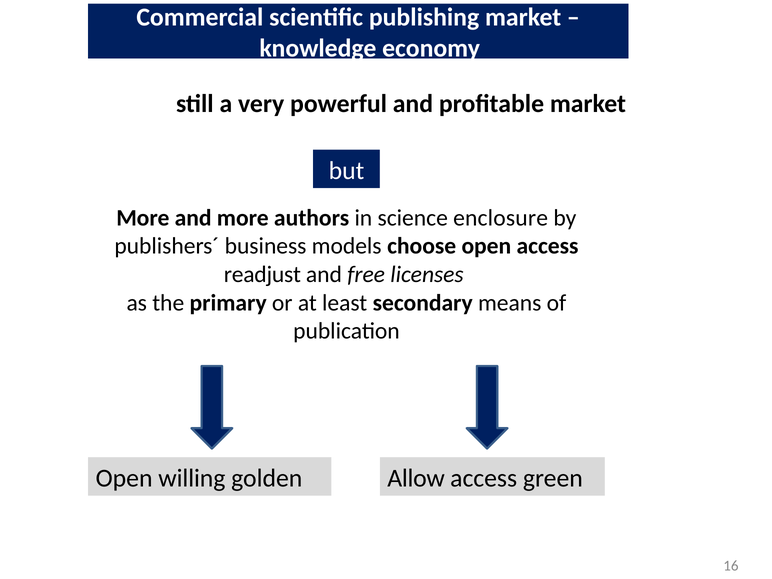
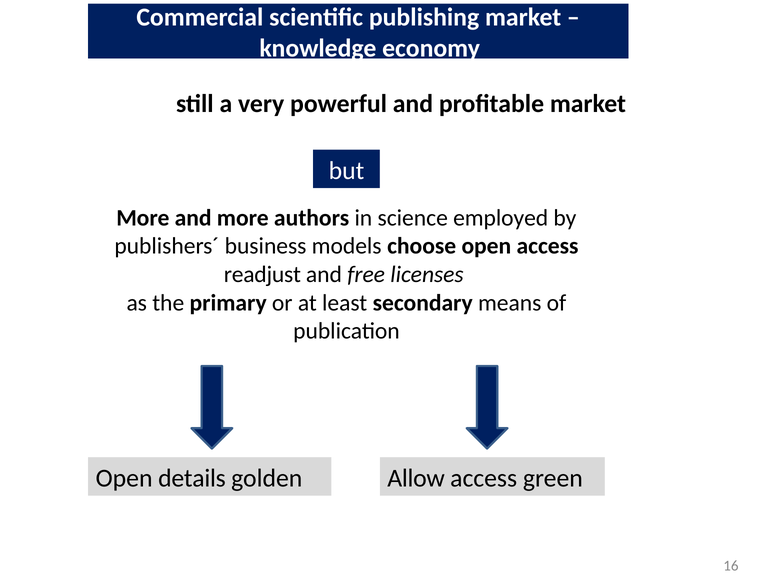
enclosure: enclosure -> employed (501, 218)
willing: willing -> details (192, 478)
